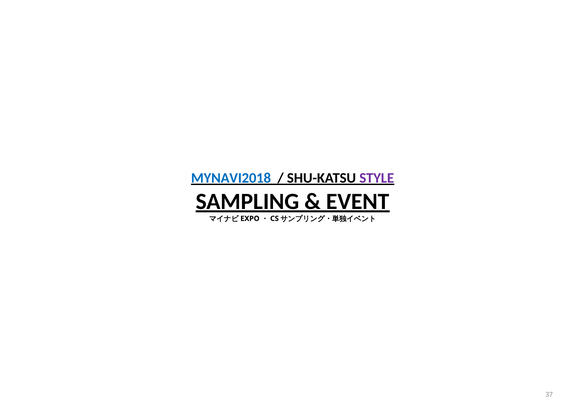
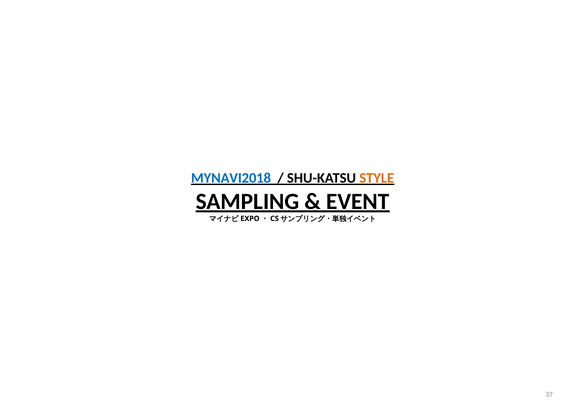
STYLE colour: purple -> orange (377, 178)
